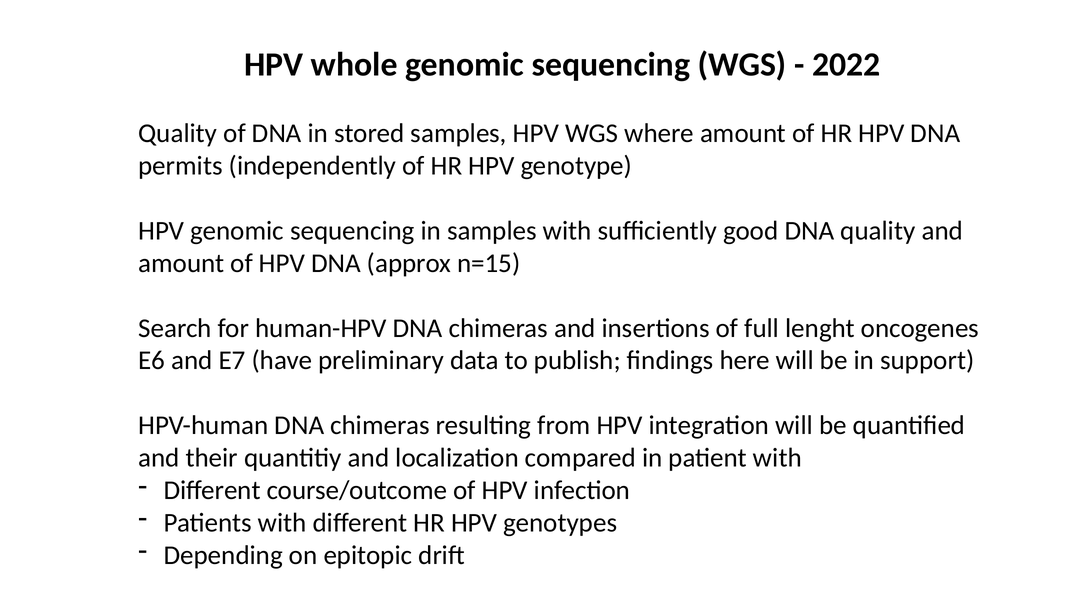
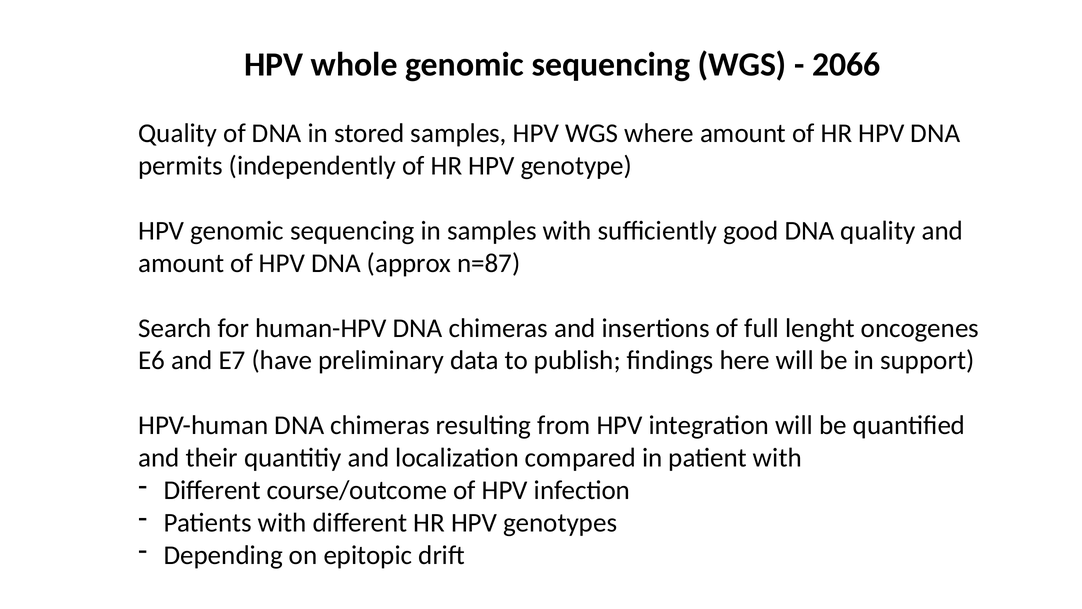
2022: 2022 -> 2066 (846, 65)
n=15: n=15 -> n=87 (489, 263)
